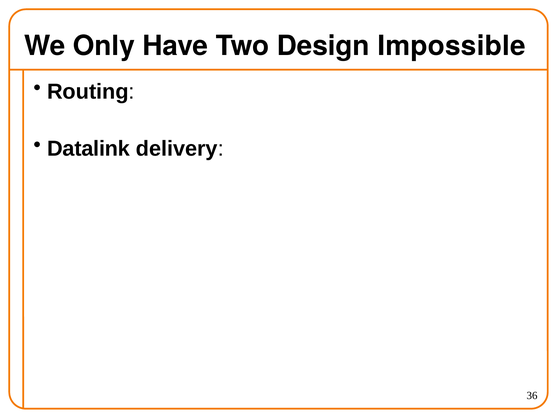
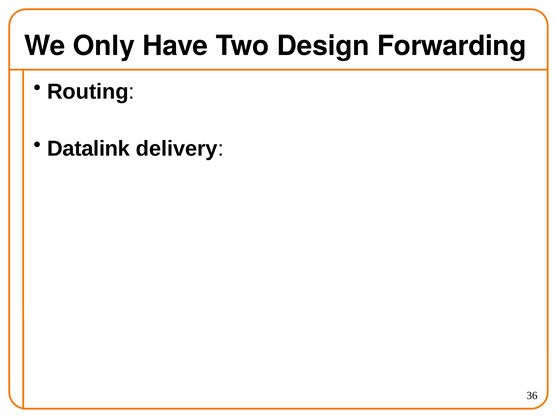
Impossible: Impossible -> Forwarding (452, 46)
